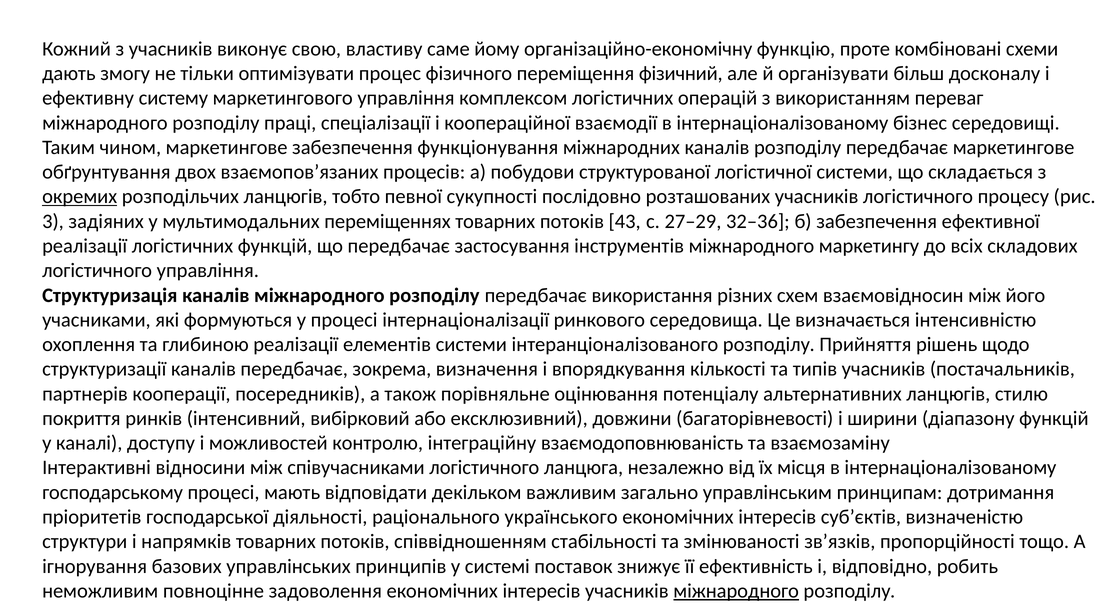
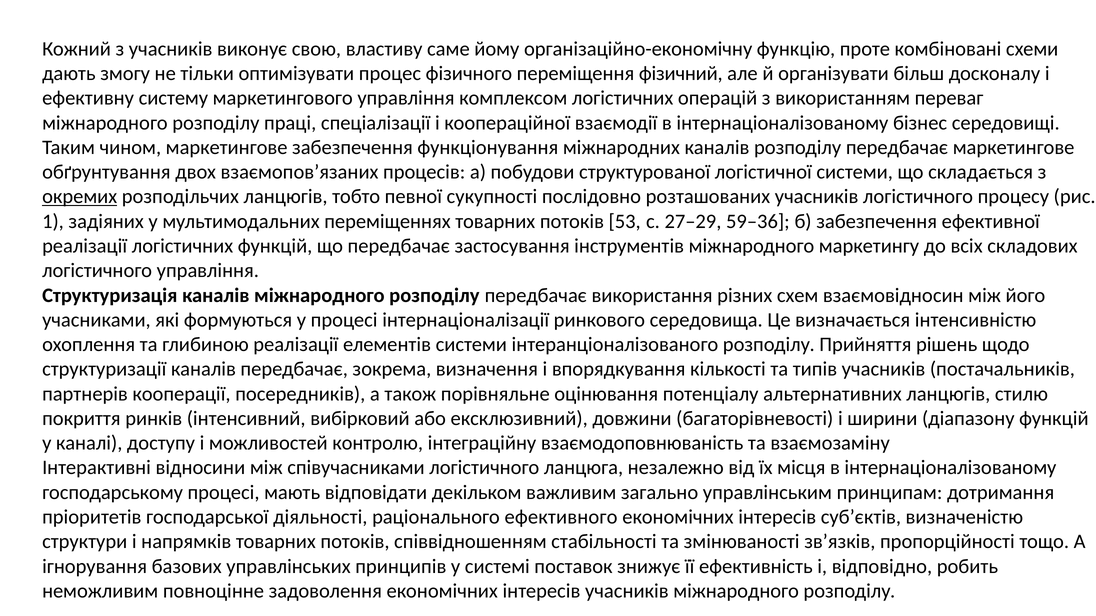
3: 3 -> 1 (53, 221)
43: 43 -> 53 (625, 221)
32–36: 32–36 -> 59–36 (758, 221)
українського: українського -> ефективного (561, 517)
міжнародного underline: present -> none (736, 591)
